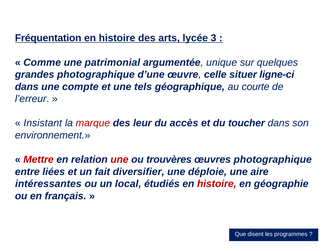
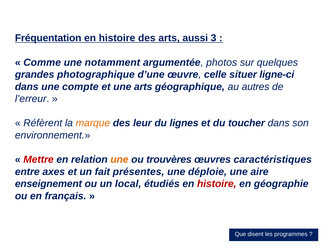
lycée: lycée -> aussi (195, 38)
patrimonial: patrimonial -> notamment (112, 62)
unique: unique -> photos (222, 62)
une tels: tels -> arts (143, 87)
courte: courte -> autres (256, 87)
Insistant: Insistant -> Réfèrent (43, 123)
marque colour: red -> orange (93, 123)
accès: accès -> lignes (184, 123)
une colour: red -> orange (119, 160)
œuvres photographique: photographique -> caractéristiques (273, 160)
liées: liées -> axes (54, 172)
diversifier: diversifier -> présentes (139, 172)
intéressantes: intéressantes -> enseignement (48, 184)
